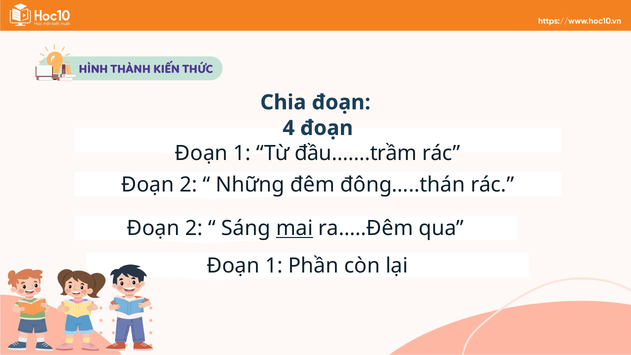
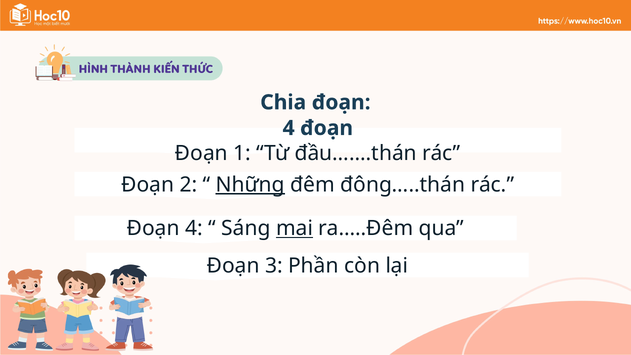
đầu…….trầm: đầu…….trầm -> đầu…….thán (356, 153)
Những underline: none -> present (250, 185)
2: 2 -> 4 (194, 229)
1: 1 -> 3 (274, 266)
